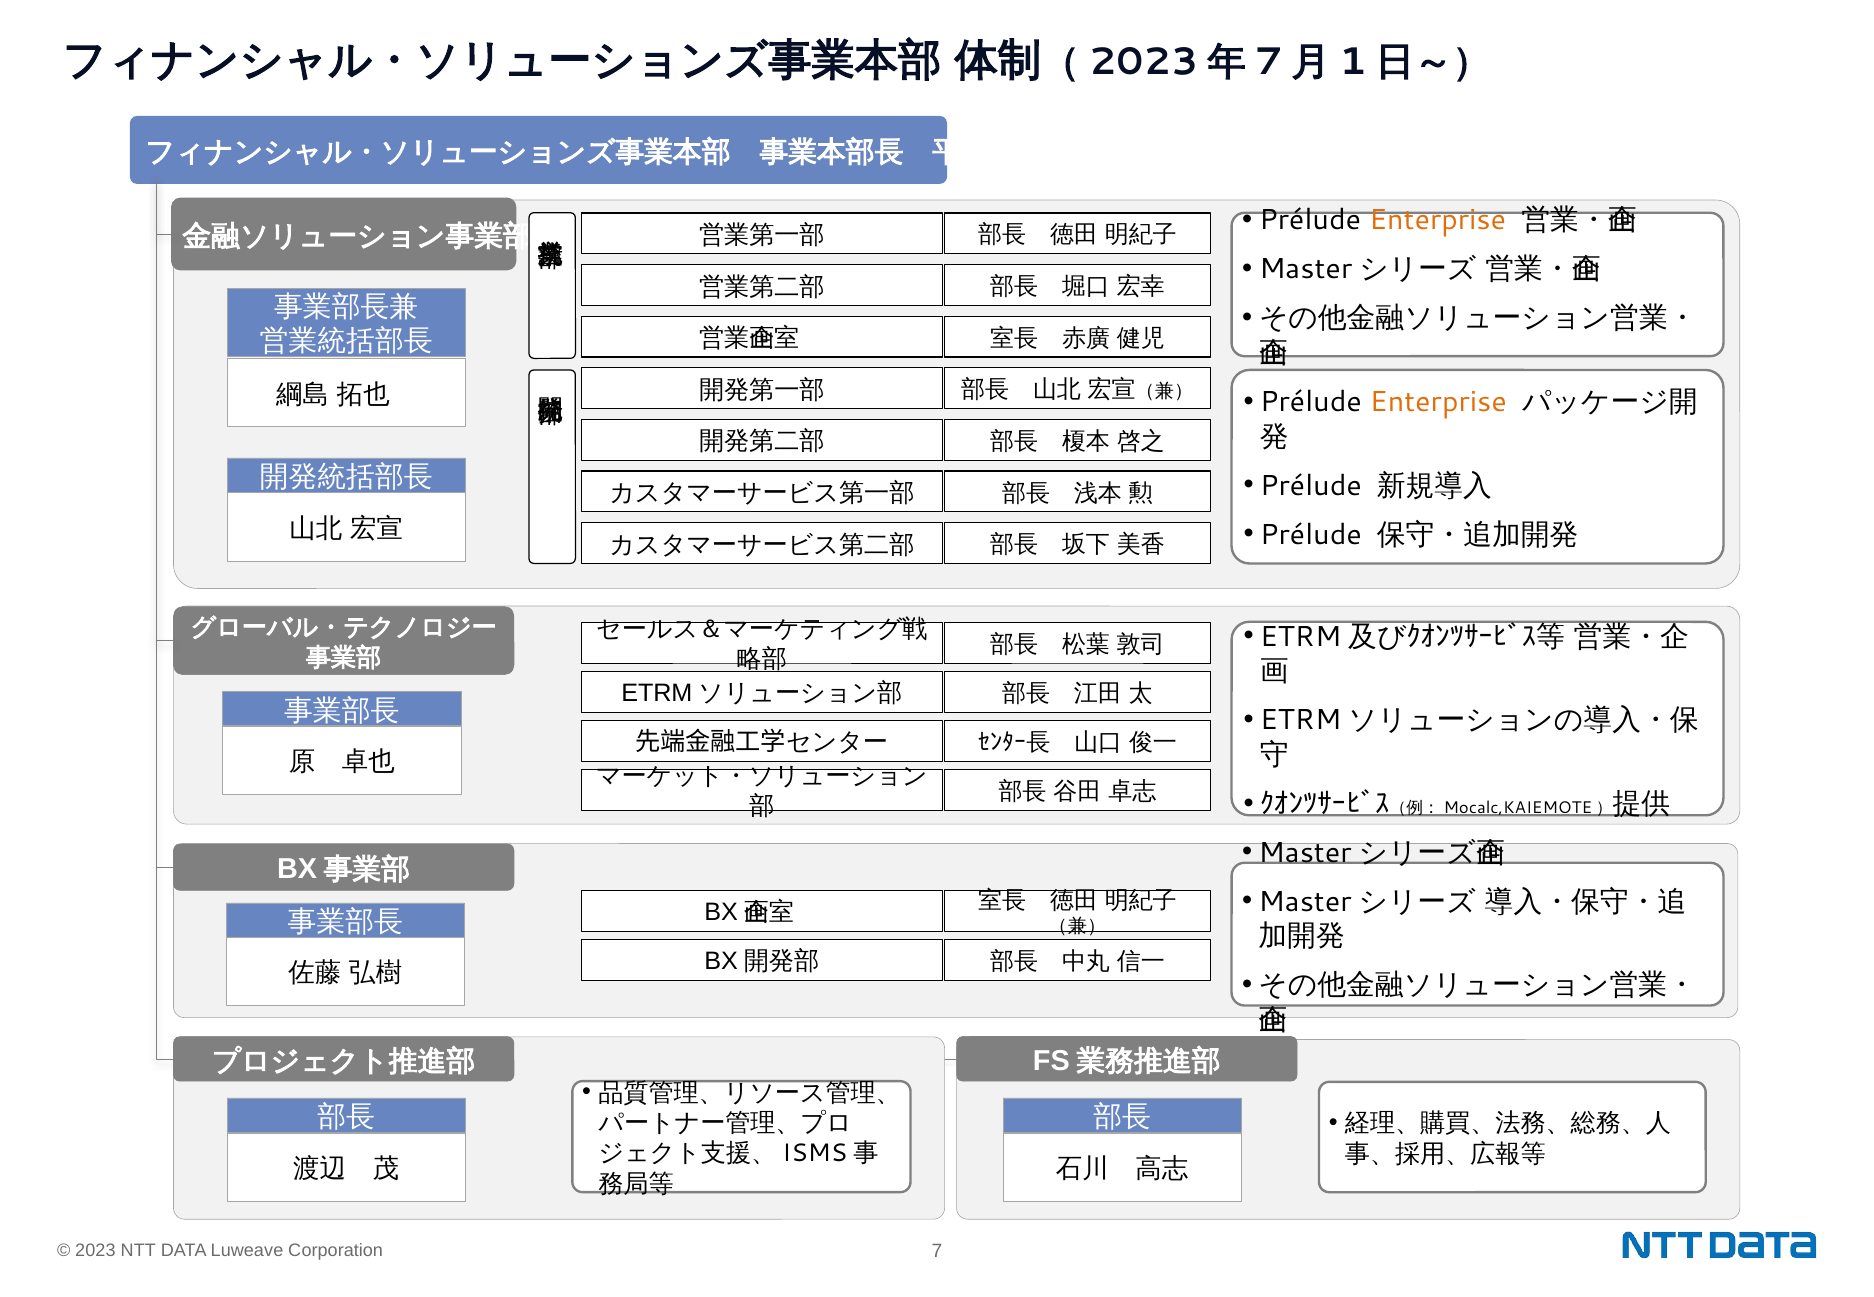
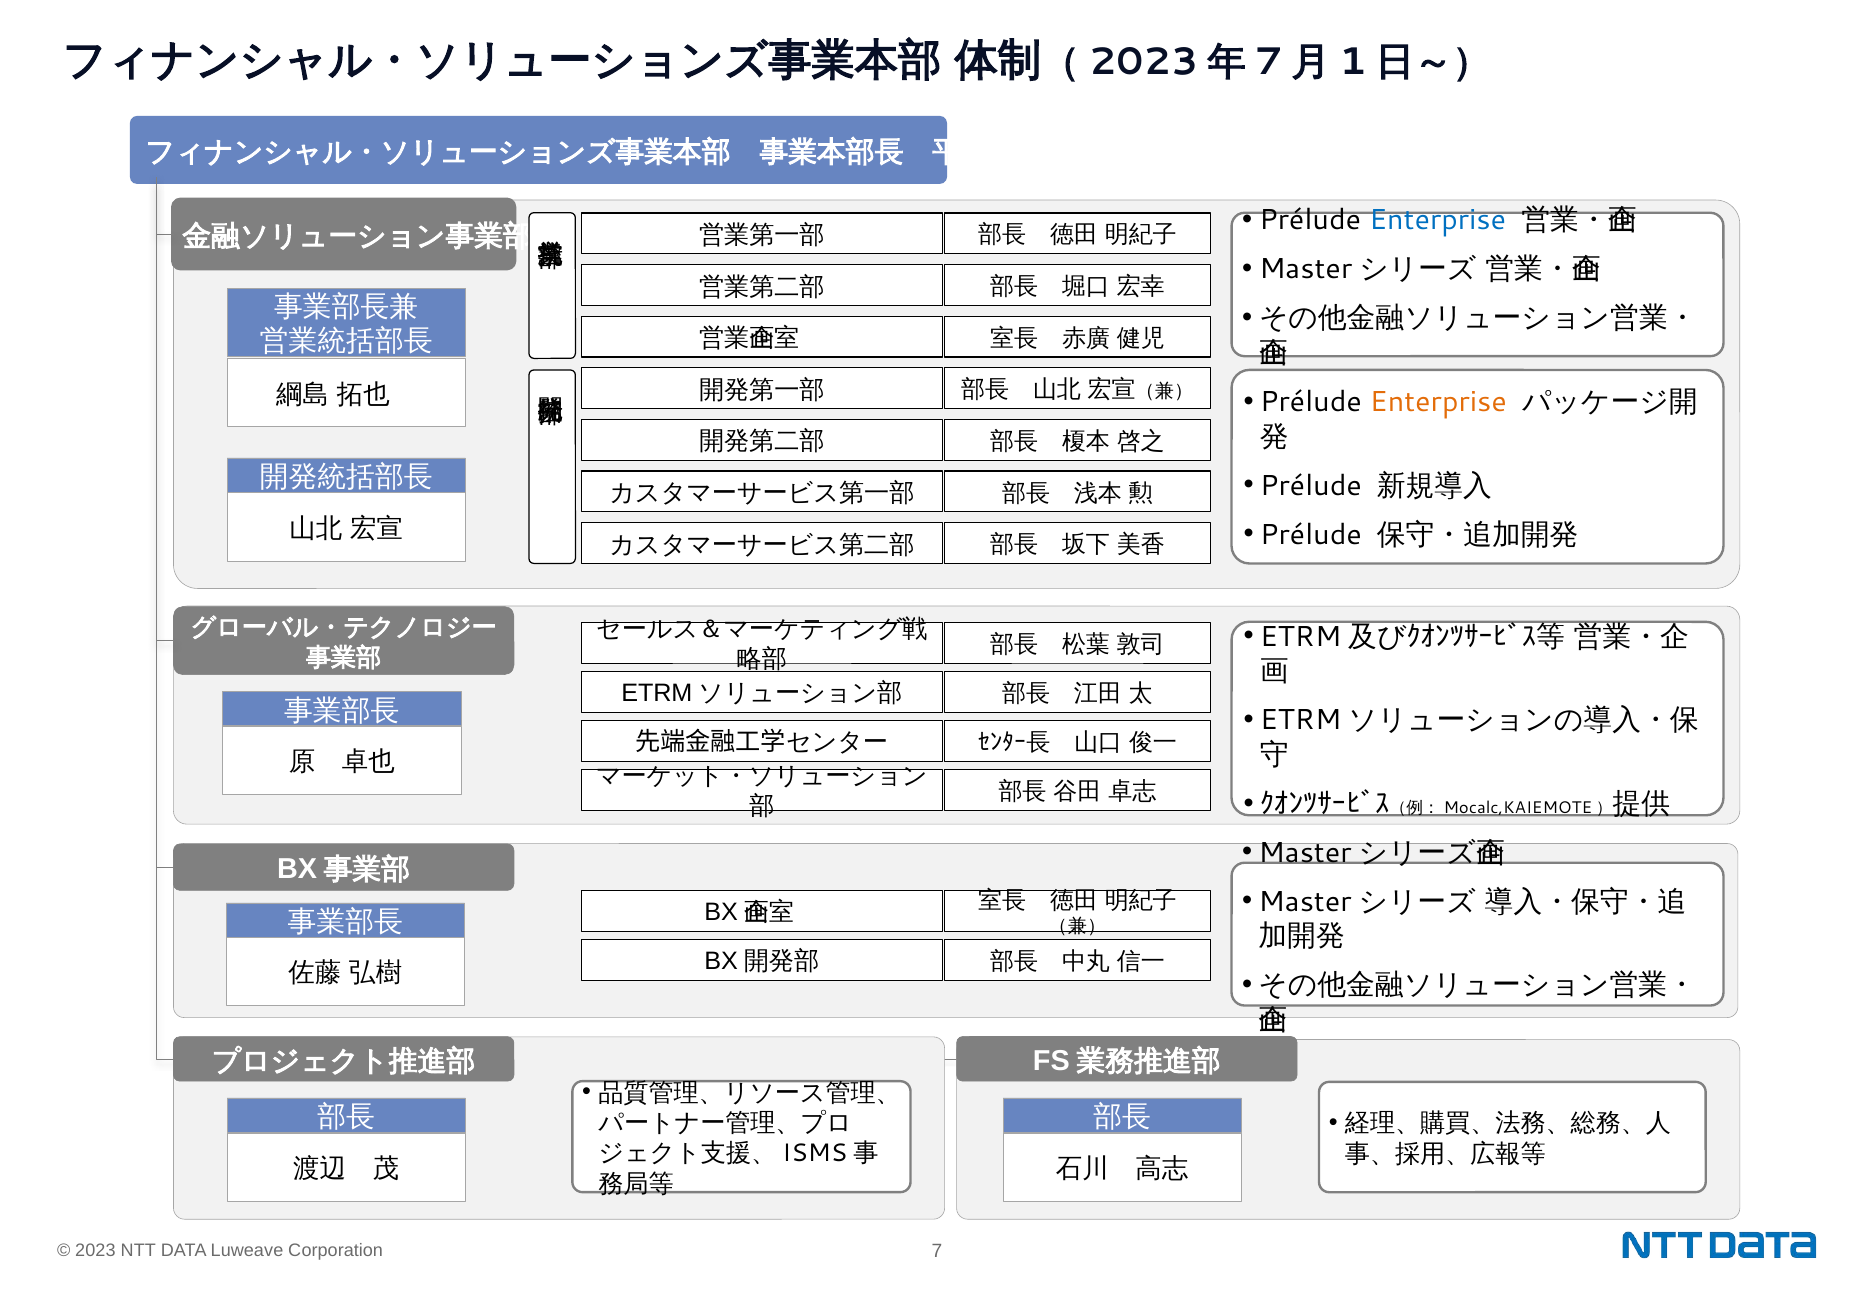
Enterprise colour: orange -> blue (1438, 220)
